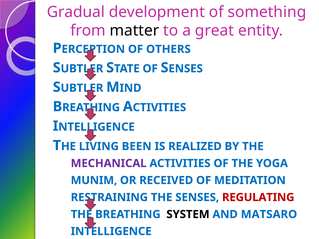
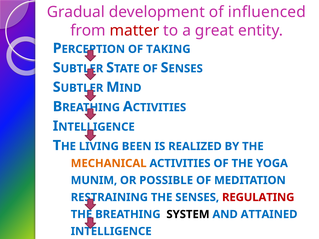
something: something -> influenced (267, 12)
matter colour: black -> red (134, 31)
OTHERS: OTHERS -> TAKING (168, 49)
MECHANICAL colour: purple -> orange (109, 164)
RECEIVED: RECEIVED -> POSSIBLE (166, 181)
MATSARO: MATSARO -> ATTAINED (269, 215)
